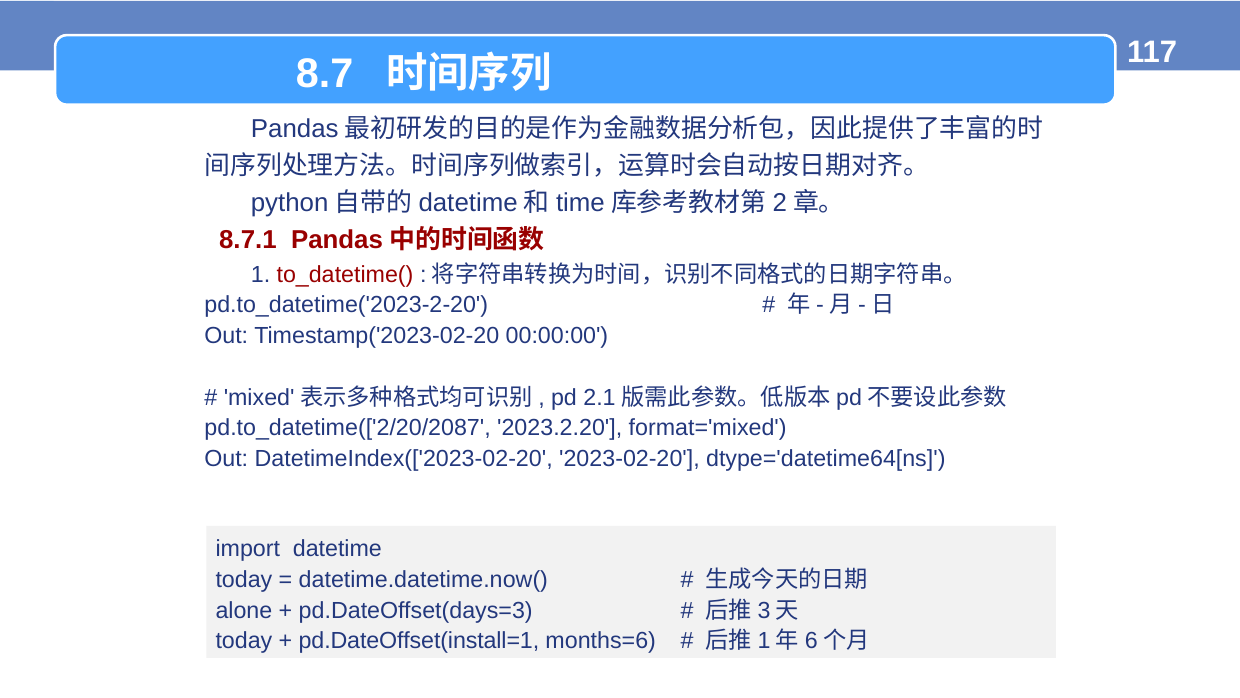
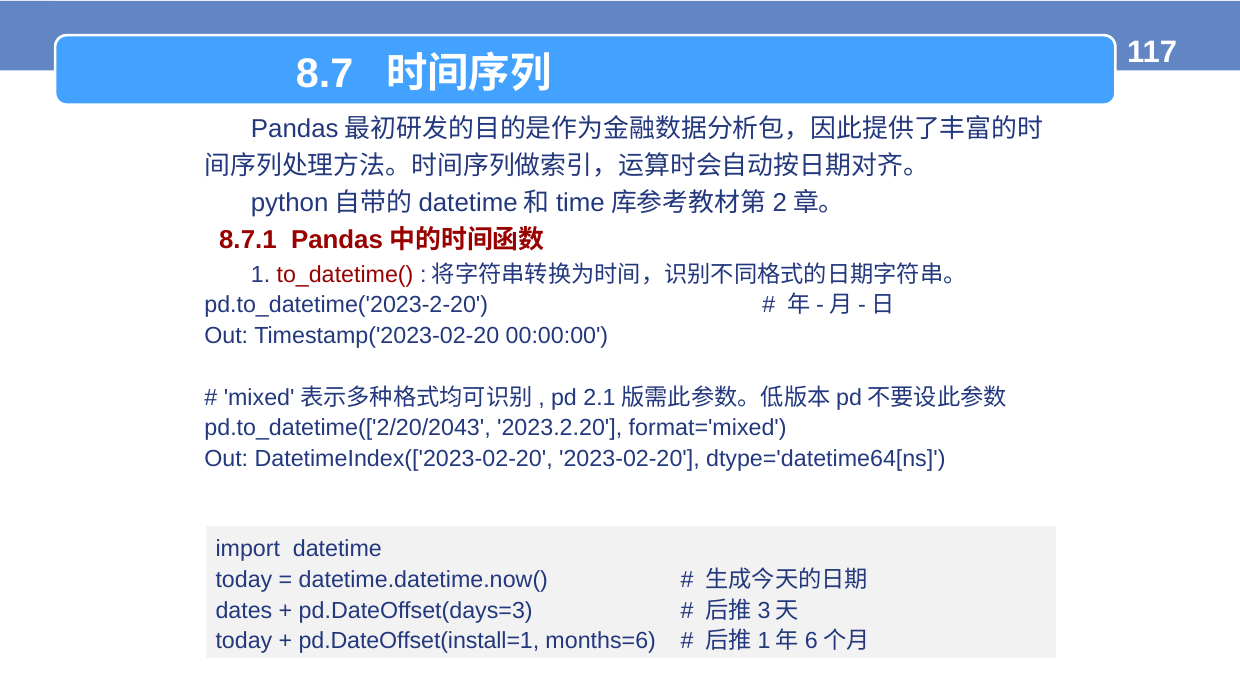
pd.to_datetime(['2/20/2087: pd.to_datetime(['2/20/2087 -> pd.to_datetime(['2/20/2043 (348, 428)
alone: alone -> dates (244, 610)
